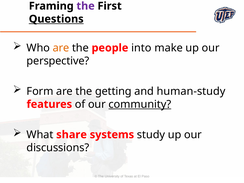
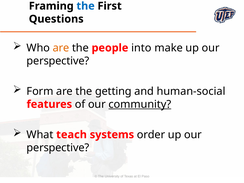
the colour: purple -> blue (86, 6)
Questions underline: present -> none (56, 19)
human-study: human-study -> human-social (191, 91)
share: share -> teach (72, 135)
study: study -> order (151, 135)
discussions: discussions -> perspective (58, 148)
